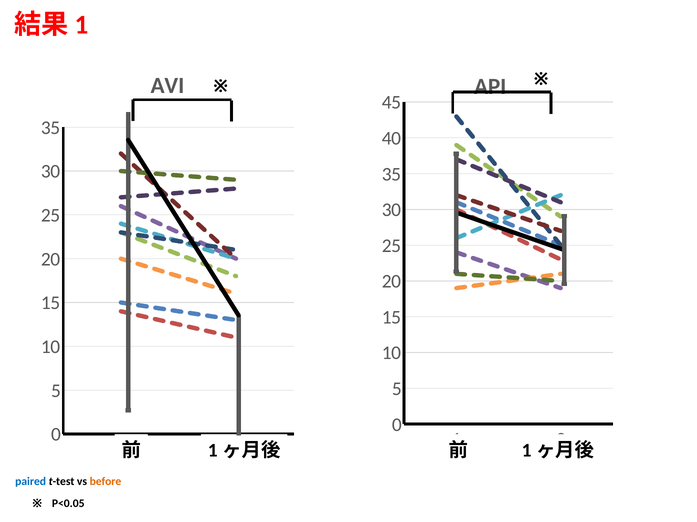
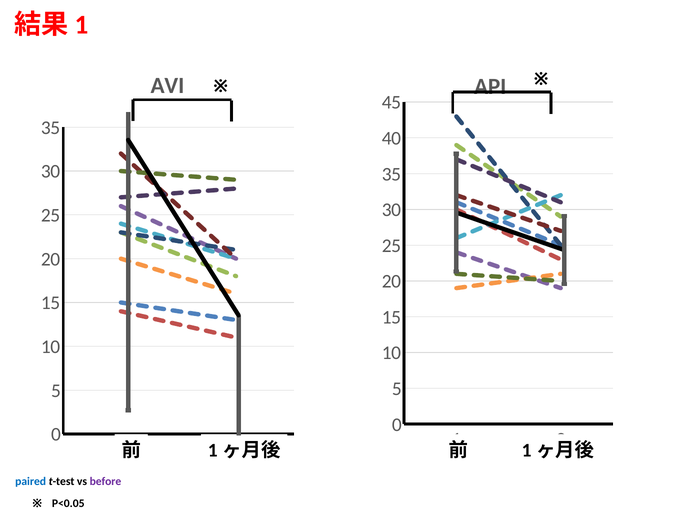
before colour: orange -> purple (105, 482)
